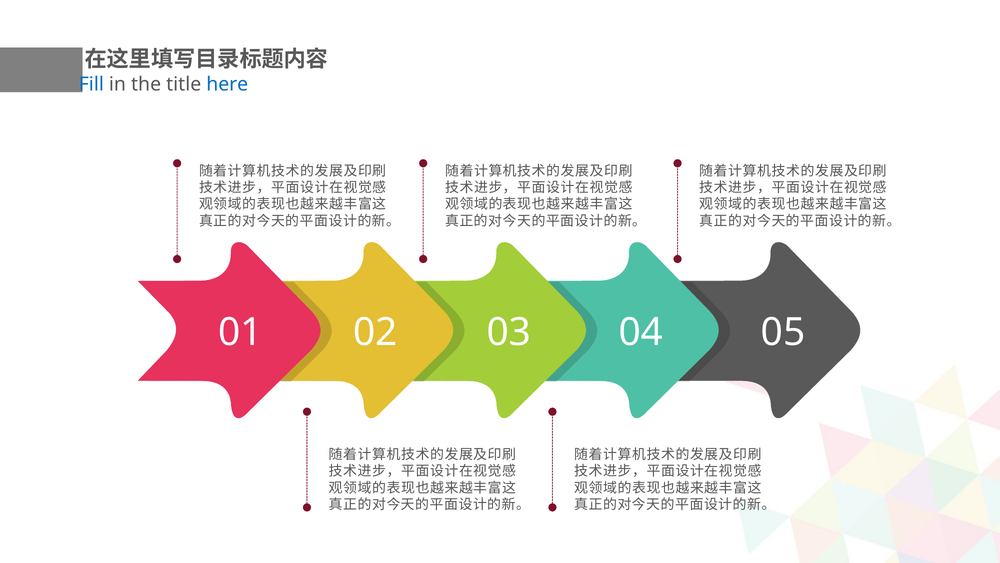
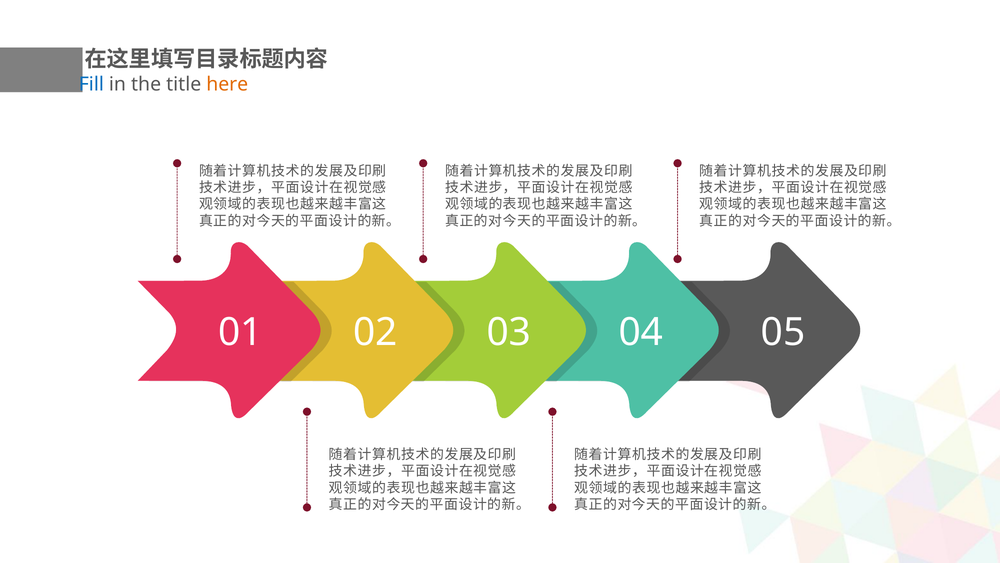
here colour: blue -> orange (227, 84)
